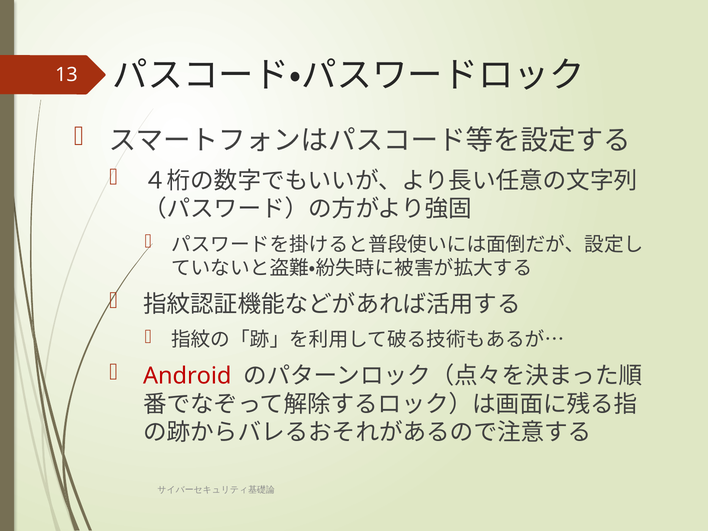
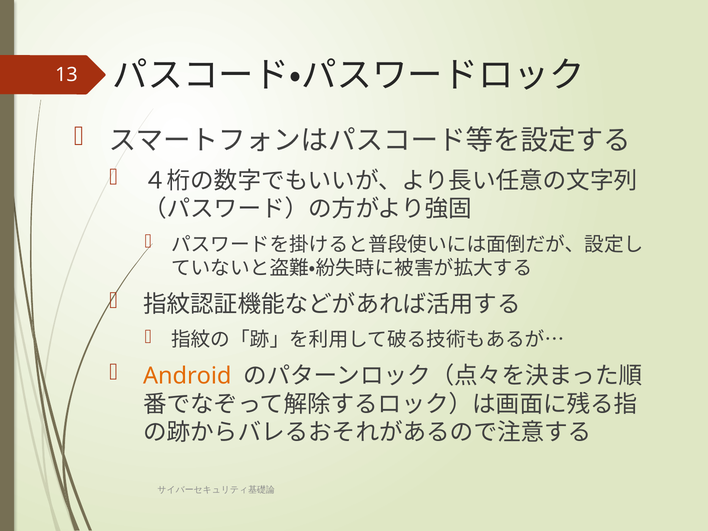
Android colour: red -> orange (187, 376)
